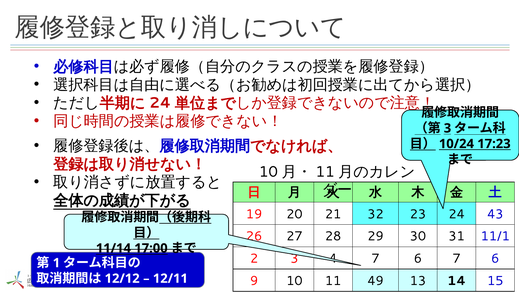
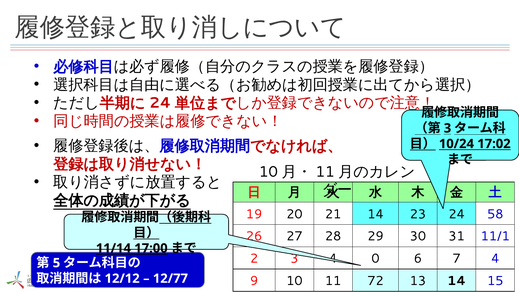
17:23: 17:23 -> 17:02 (494, 144)
32: 32 -> 14 (376, 214)
43: 43 -> 58 (495, 214)
7: 7 -> 0 (376, 259)
6 7 6: 6 -> 4 (495, 259)
1: 1 -> 5 (56, 263)
12/11: 12/11 -> 12/77 (170, 278)
49: 49 -> 72 (376, 281)
